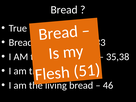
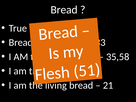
35,38: 35,38 -> 35,58 (118, 57)
46: 46 -> 21 (108, 85)
